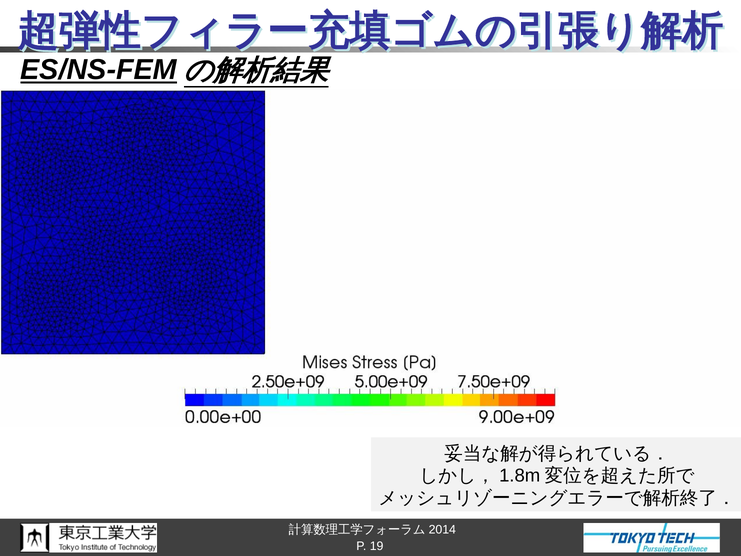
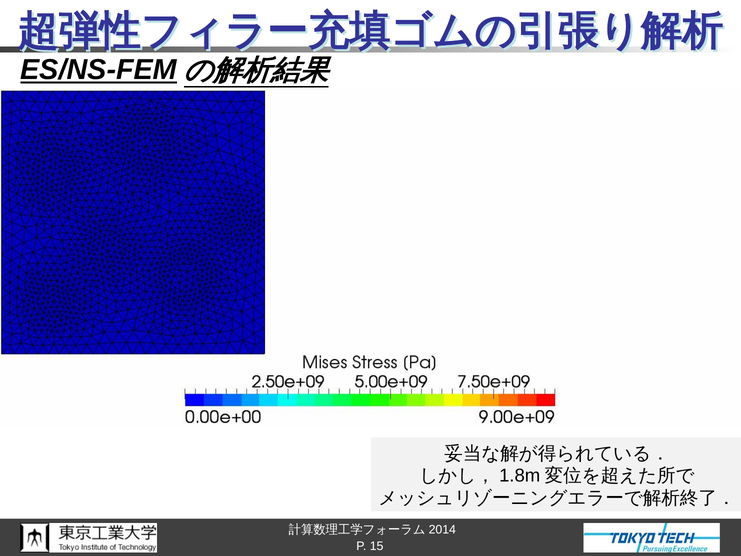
19: 19 -> 15 (377, 546)
